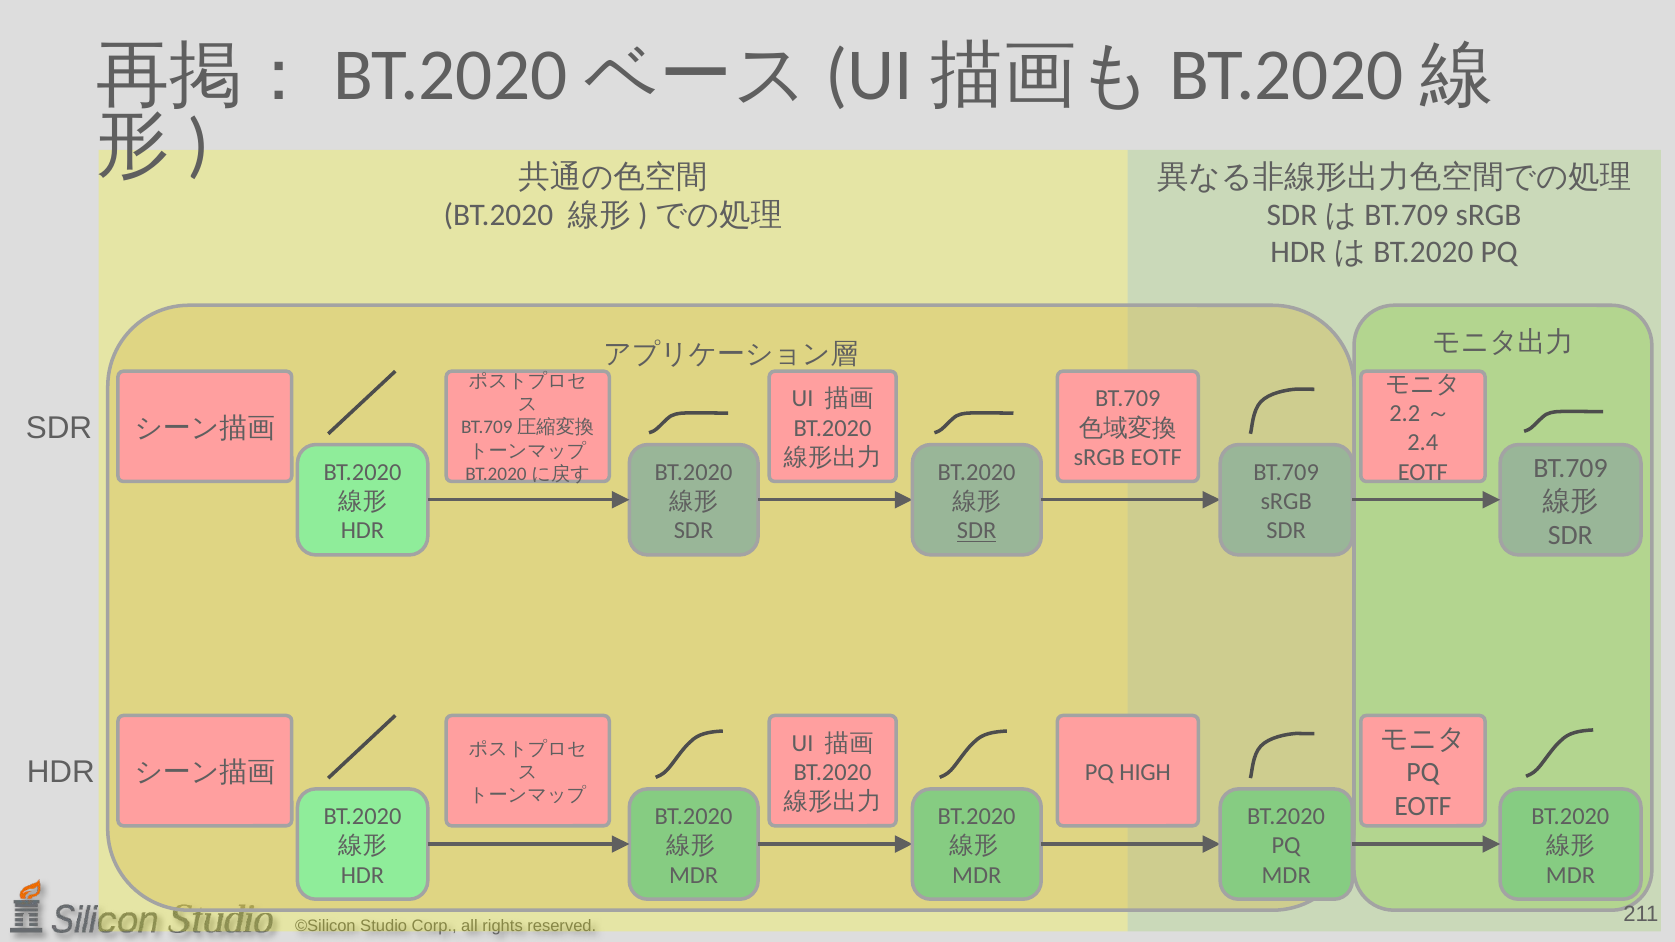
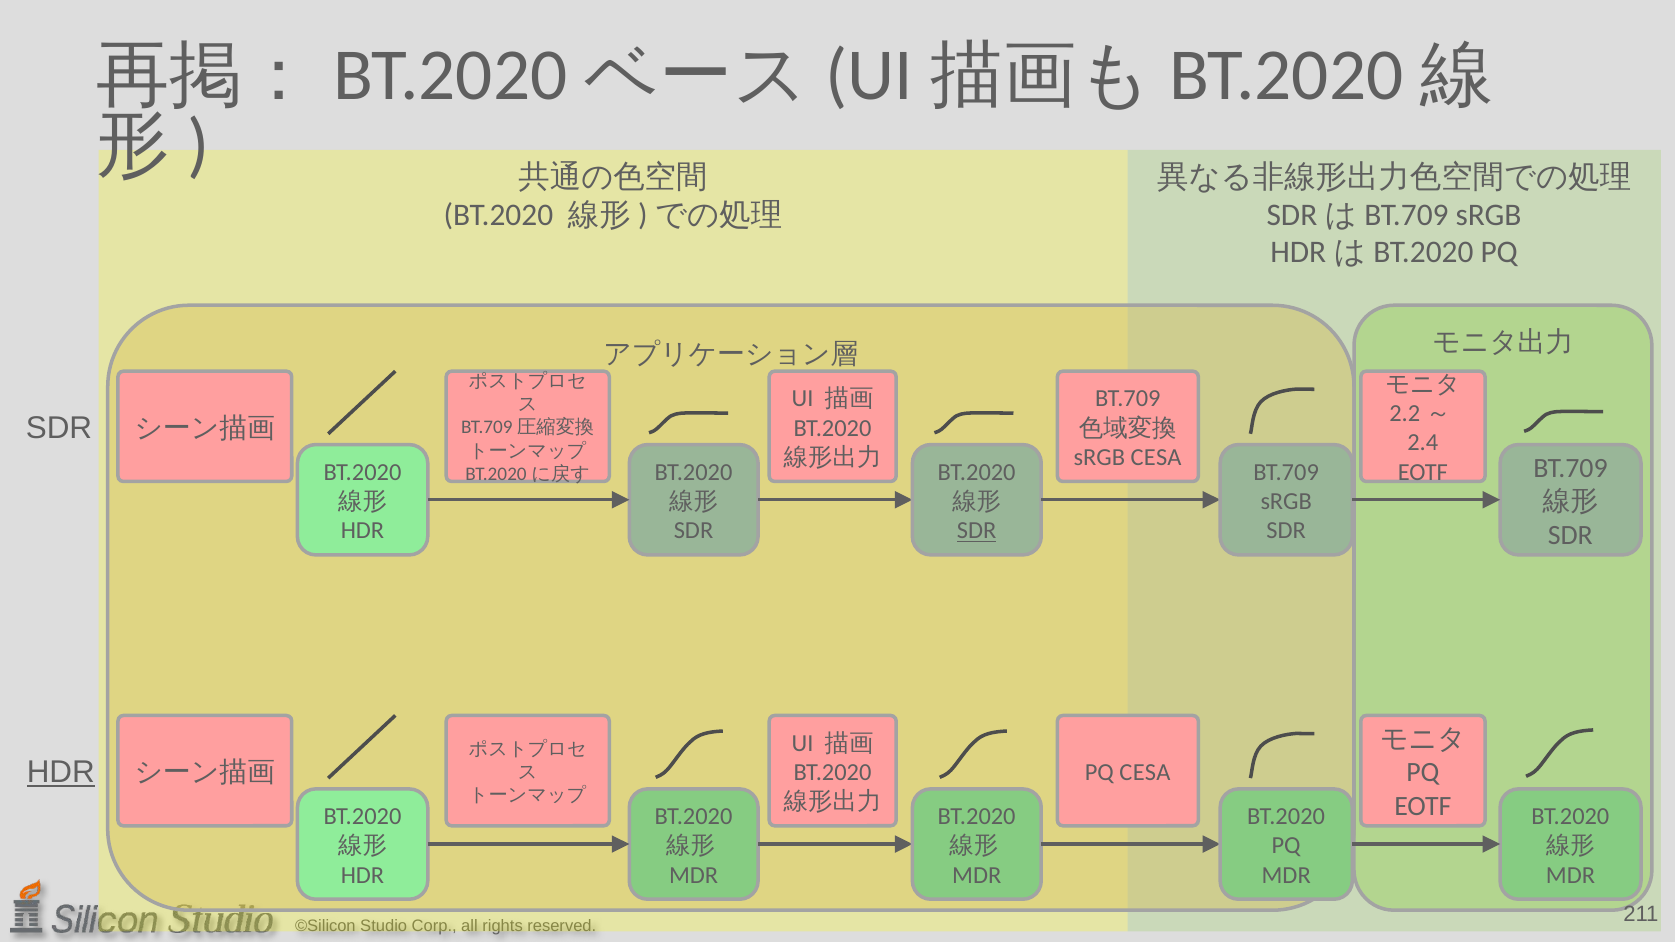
sRGB EOTF: EOTF -> CESA (1156, 457)
HDR underline: none -> present (61, 773)
PQ HIGH: HIGH -> CESA (1145, 772)
